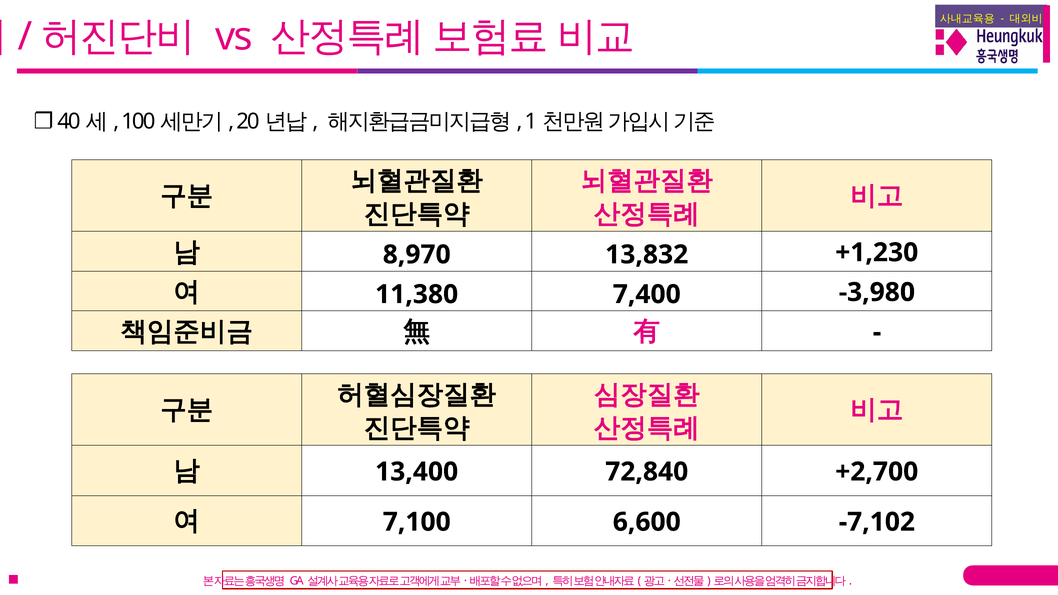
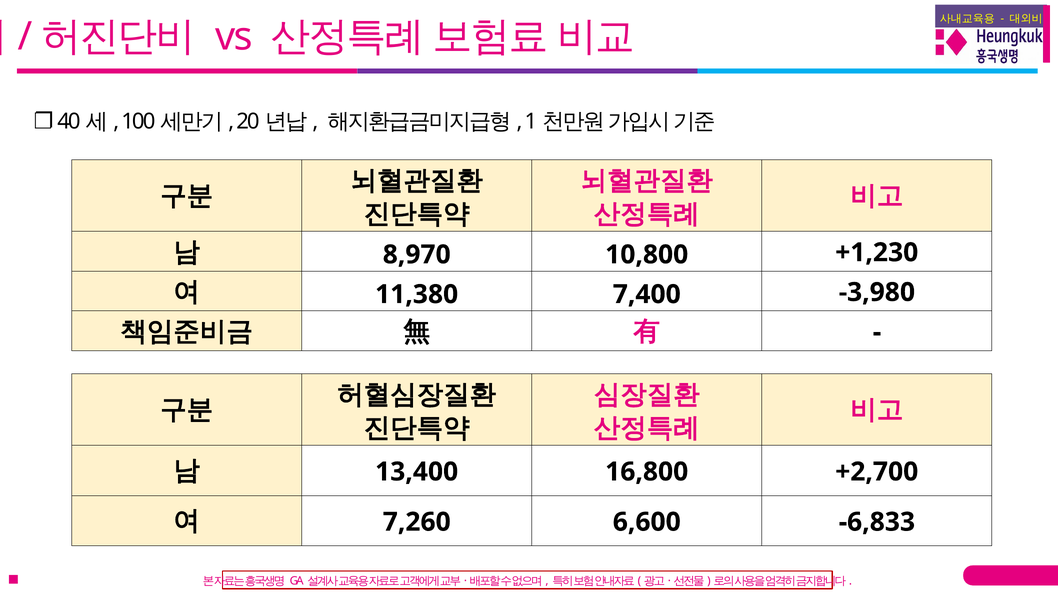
13,832: 13,832 -> 10,800 (647, 255)
72,840: 72,840 -> 16,800 (647, 472)
7,100: 7,100 -> 7,260 (417, 522)
-7,102: -7,102 -> -6,833 (877, 522)
